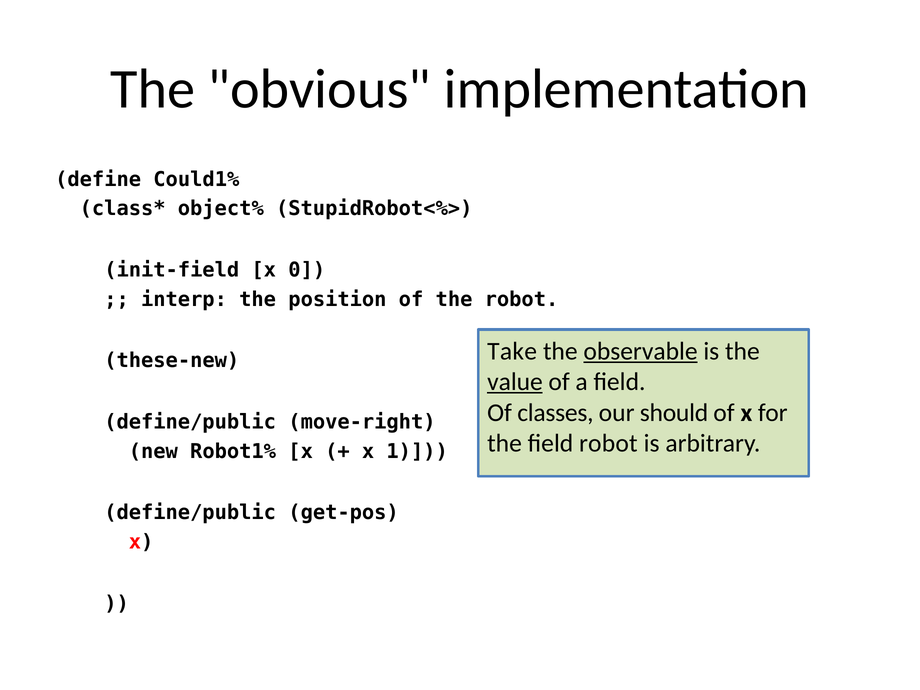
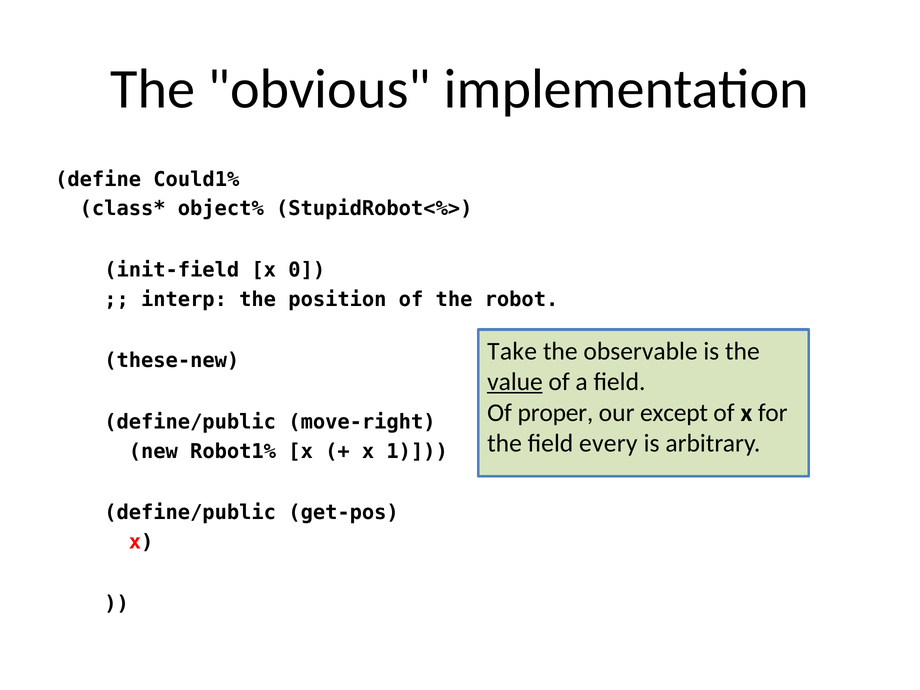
observable underline: present -> none (641, 351)
classes: classes -> proper (555, 413)
should: should -> except (674, 413)
field robot: robot -> every (608, 443)
